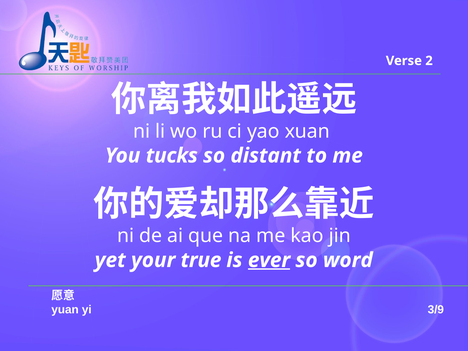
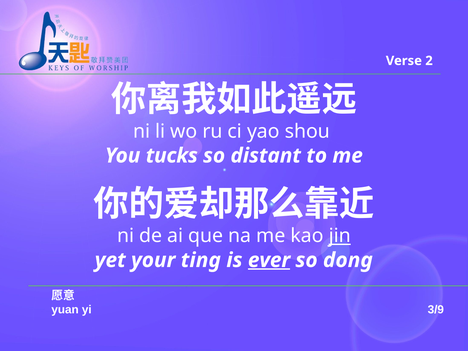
xuan: xuan -> shou (307, 131)
jin underline: none -> present (340, 236)
true: true -> ting (201, 260)
word: word -> dong (348, 260)
